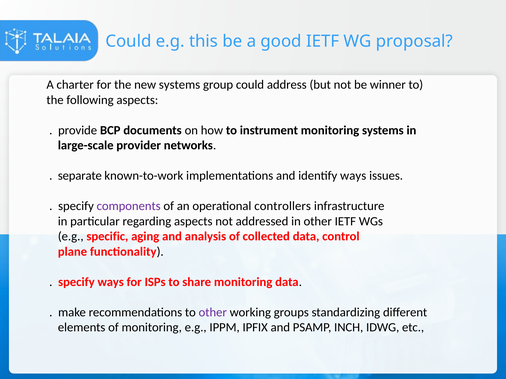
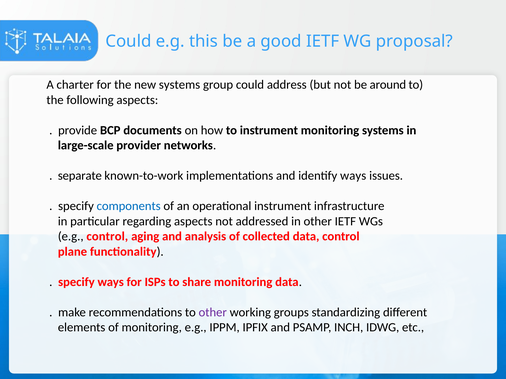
winner: winner -> around (388, 85)
components colour: purple -> blue (129, 206)
operational controllers: controllers -> instrument (283, 206)
e.g specific: specific -> control (107, 237)
